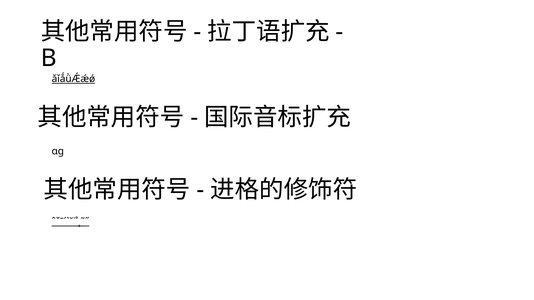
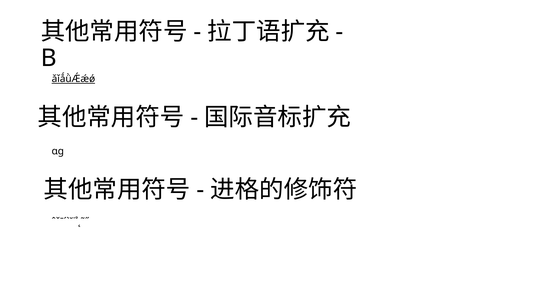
ˆˇˉˊˋ˘˙˚˛˜˝ underline: present -> none (71, 222)
